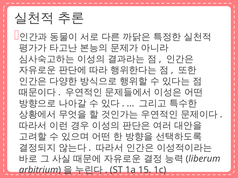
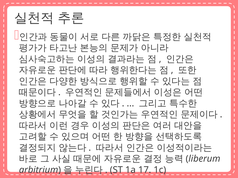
15: 15 -> 17 (145, 170)
